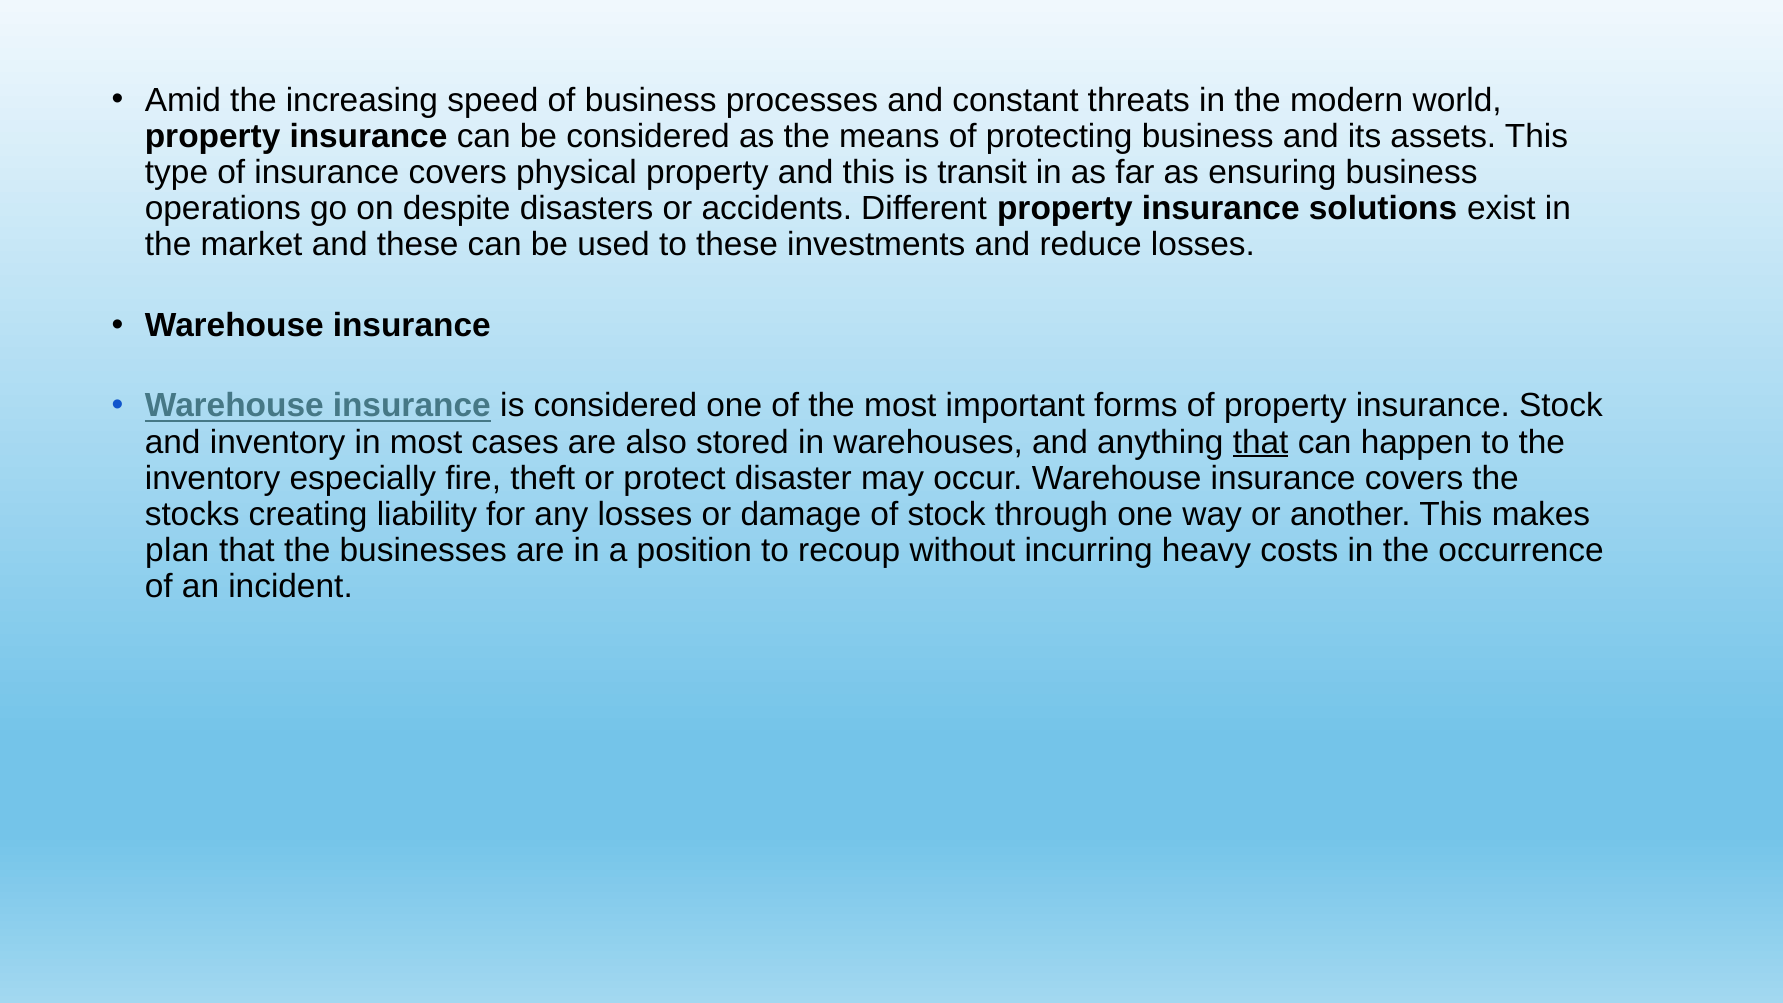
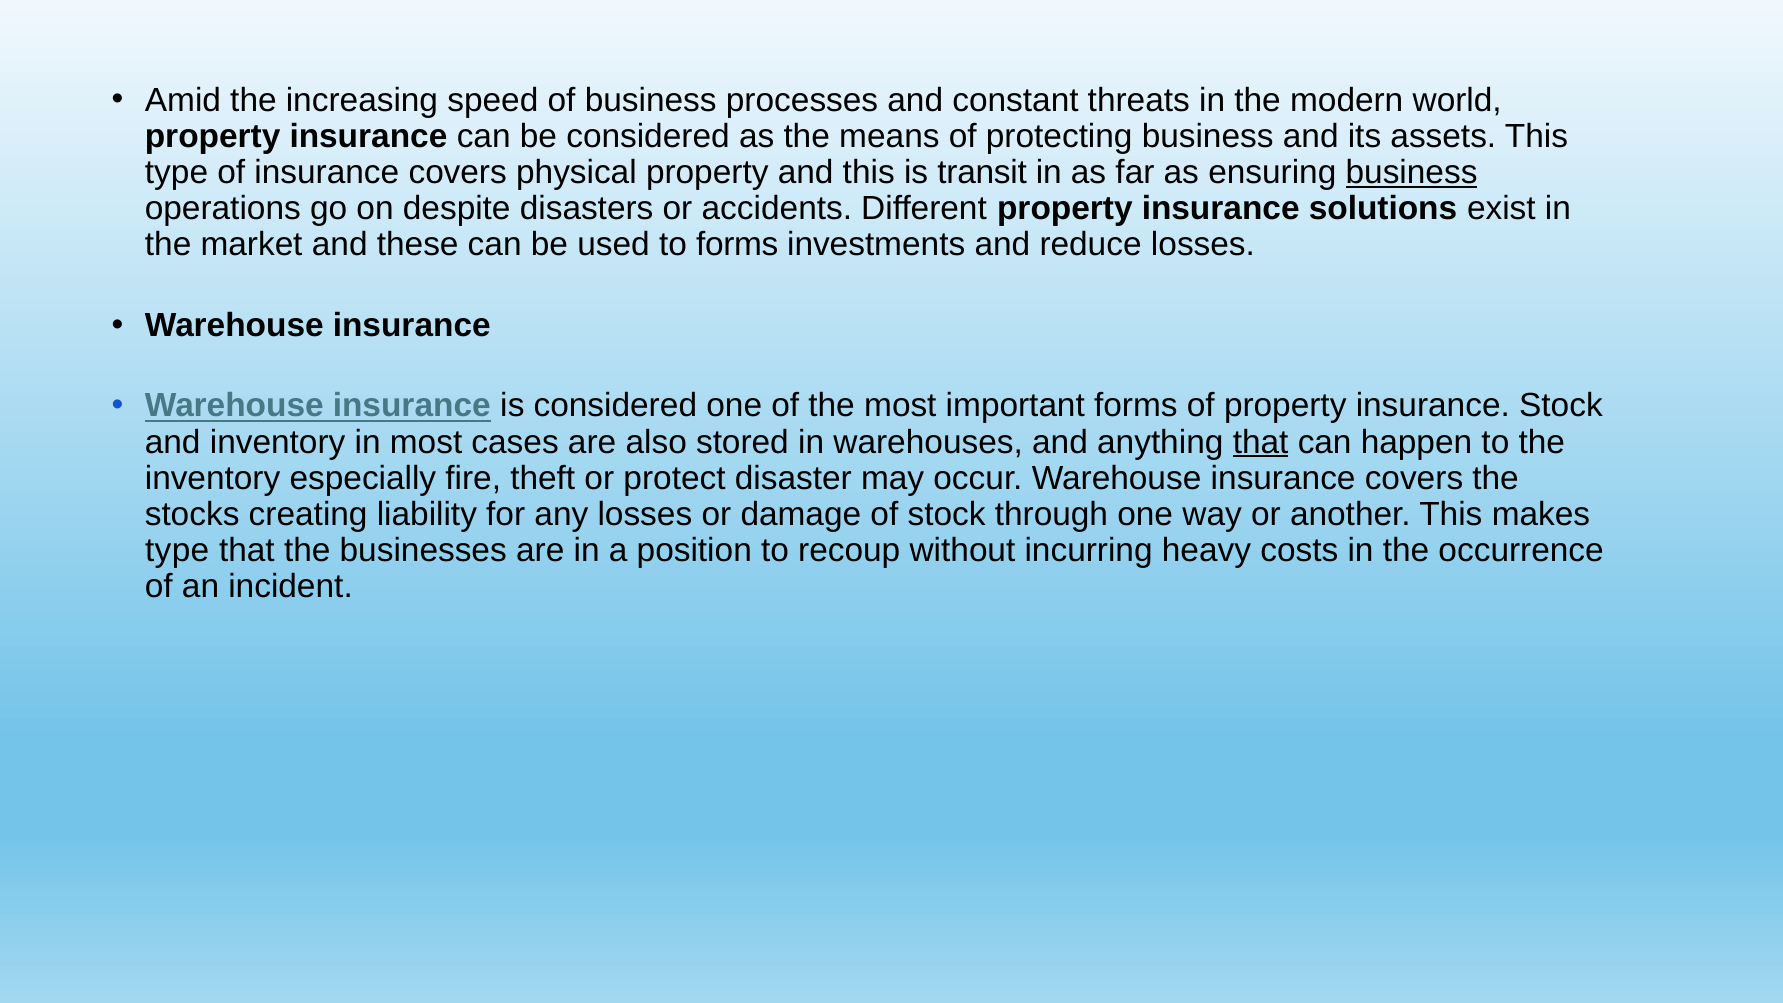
business underline: none -> present (1412, 172)
to these: these -> forms (737, 245)
plan: plan -> type (177, 550)
